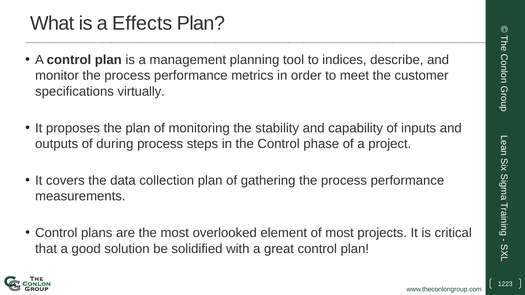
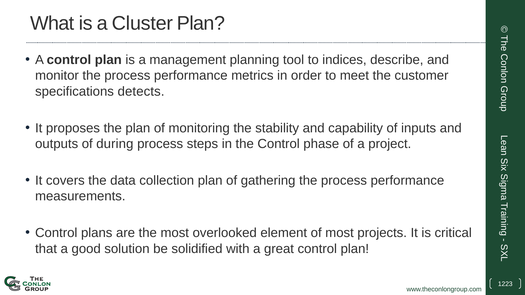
Effects: Effects -> Cluster (142, 23)
virtually: virtually -> detects (141, 91)
